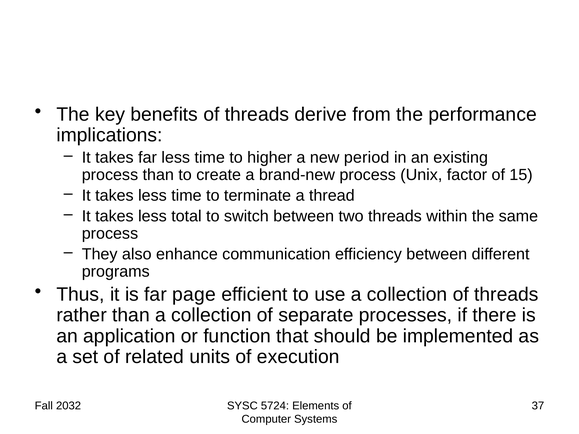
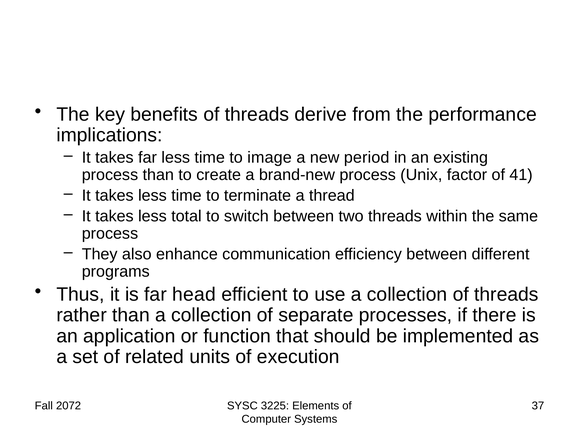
higher: higher -> image (270, 158)
15: 15 -> 41 (521, 175)
page: page -> head (194, 295)
2032: 2032 -> 2072 (69, 406)
5724: 5724 -> 3225 (275, 406)
